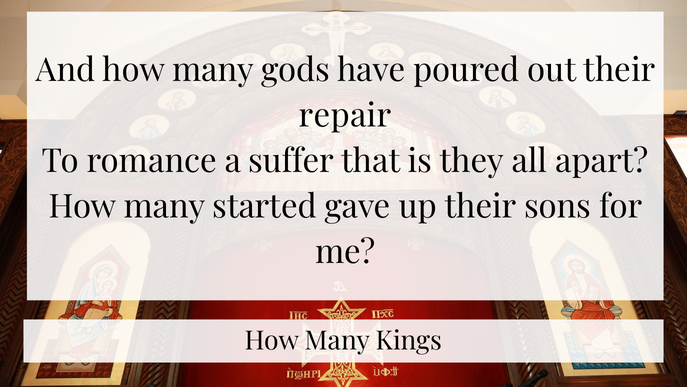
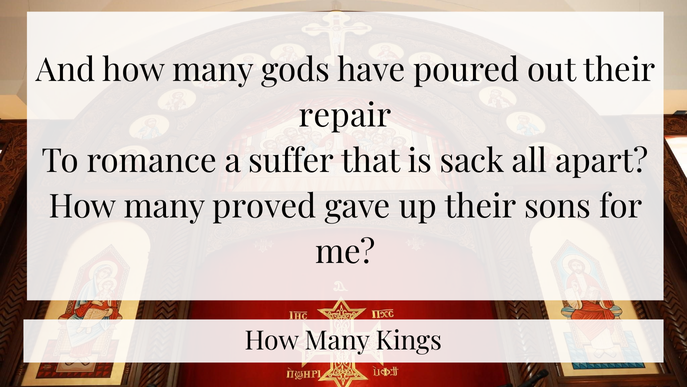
they: they -> sack (472, 161)
started: started -> proved (265, 206)
